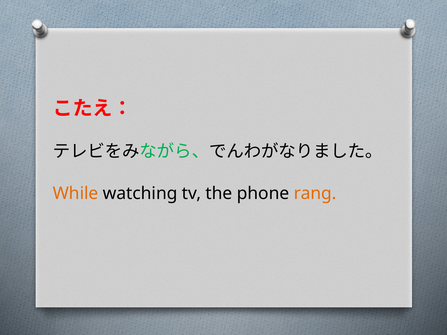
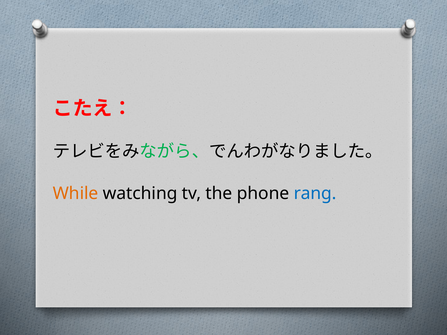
rang colour: orange -> blue (315, 193)
